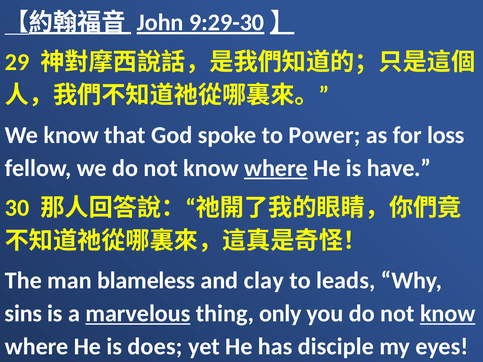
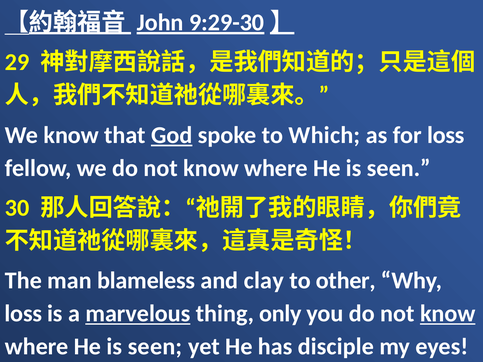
God underline: none -> present (172, 135)
Power: Power -> Which (324, 135)
where underline: present -> none (276, 168)
have: have -> seen (399, 168)
leads: leads -> other (346, 281)
sins: sins -> loss (23, 314)
does: does -> seen (155, 347)
